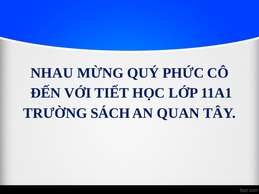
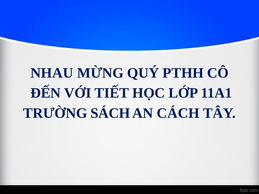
PHỨC: PHỨC -> PTHH (183, 73)
QUAN: QUAN -> CÁCH (178, 113)
